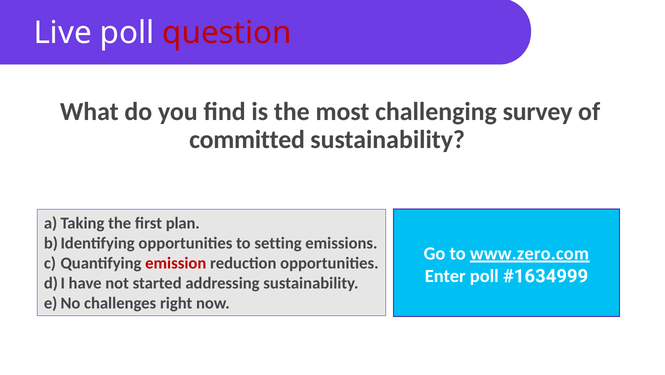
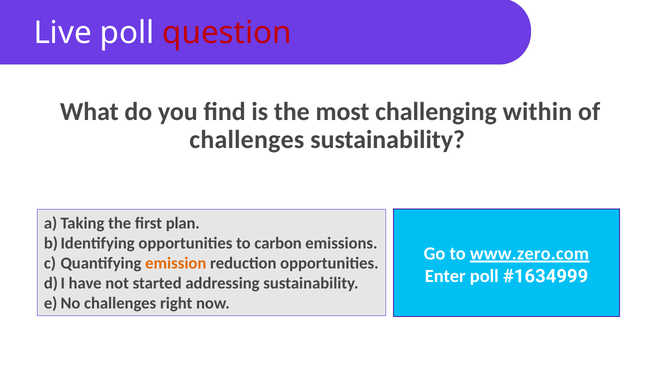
survey: survey -> within (537, 112)
committed: committed -> challenges (247, 140)
setting: setting -> carbon (278, 243)
emission colour: red -> orange (176, 263)
